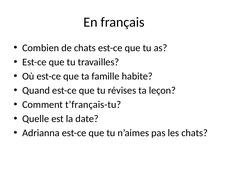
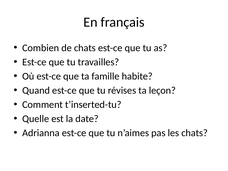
t’français-tu: t’français-tu -> t’inserted-tu (93, 105)
